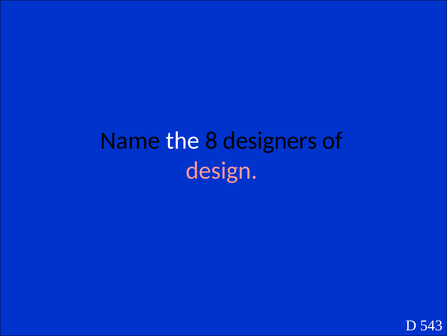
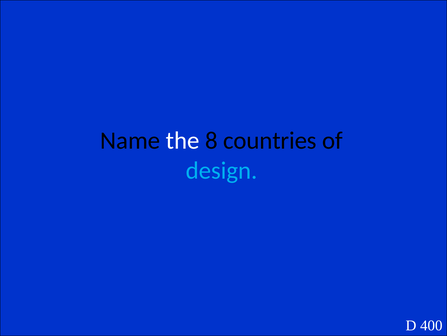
designers: designers -> countries (270, 140)
design colour: pink -> light blue (222, 170)
543: 543 -> 400 (431, 325)
